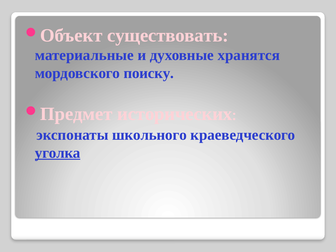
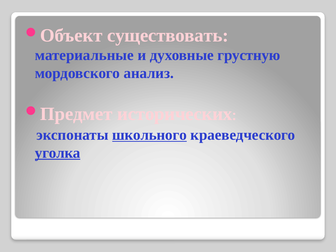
хранятся: хранятся -> грустную (249, 55)
поиску: поиску -> анализ (149, 73)
школьного underline: none -> present (149, 135)
